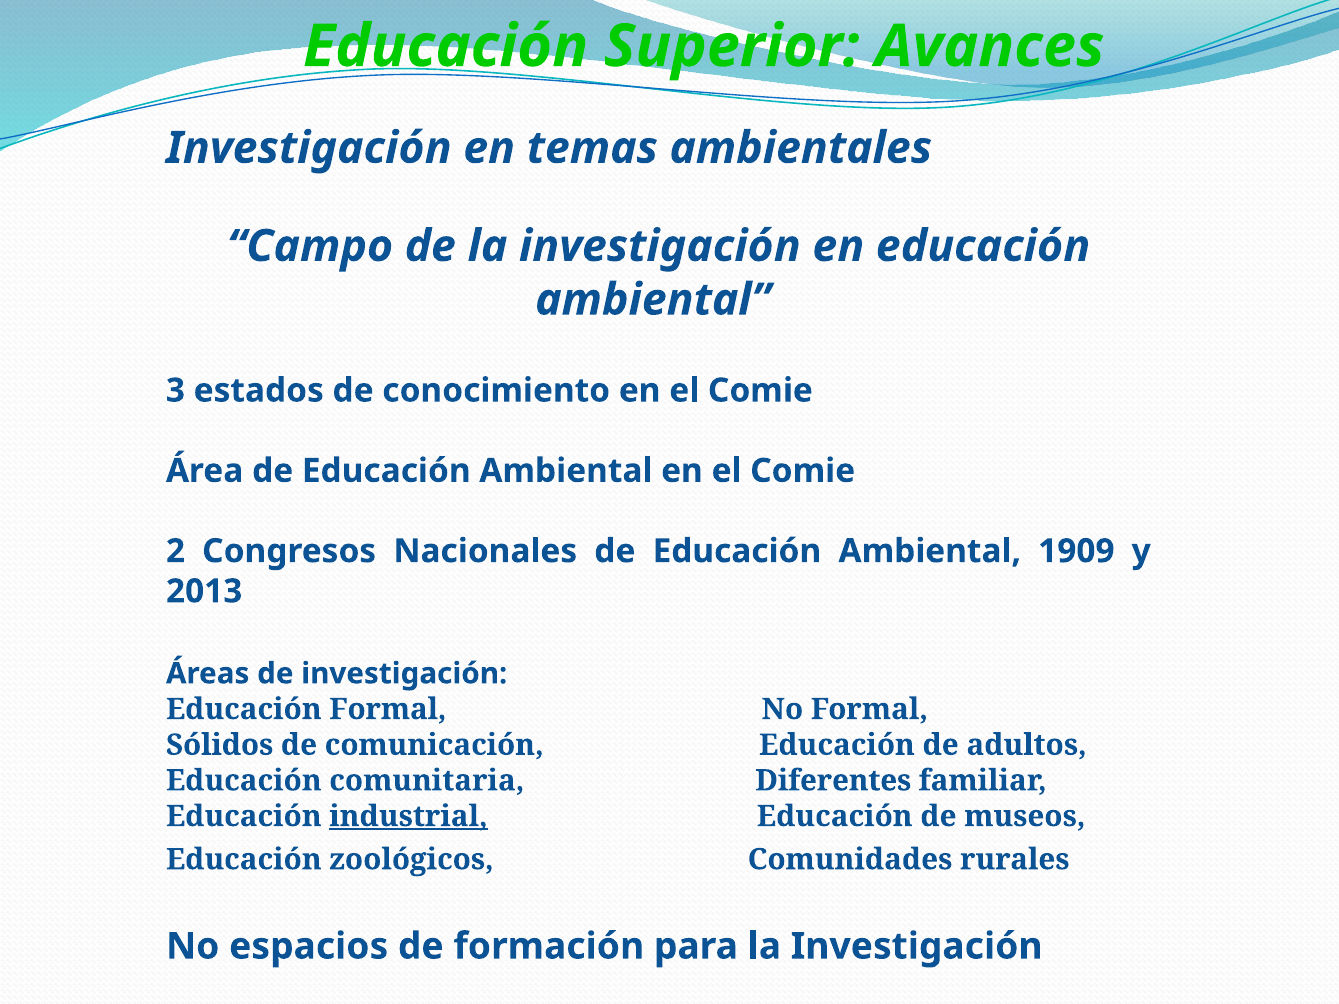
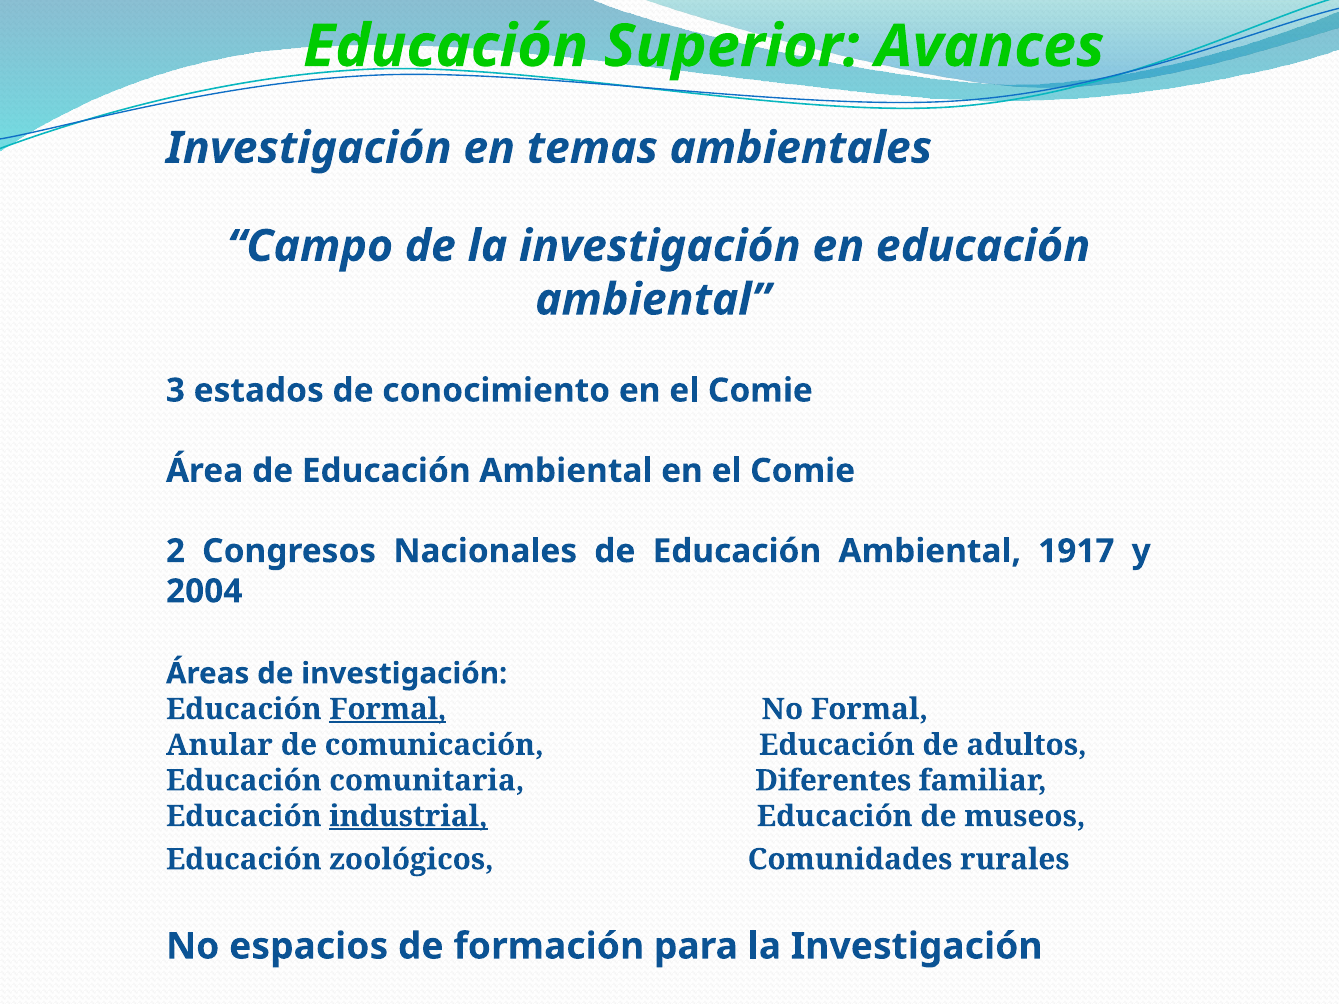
1909: 1909 -> 1917 (1076, 551)
2013: 2013 -> 2004 (204, 591)
Formal underline: none -> present (388, 709)
Sólidos: Sólidos -> Anular (219, 745)
